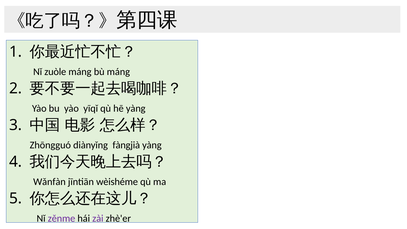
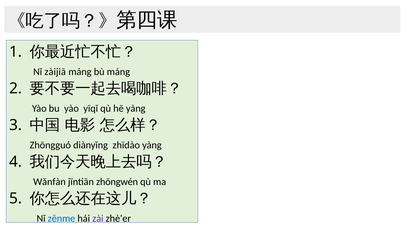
zuòle: zuòle -> zàijiā (55, 72)
fàngjià: fàngjià -> zhīdào (126, 145)
wèishéme: wèishéme -> zhōngwén (117, 182)
zěnme colour: purple -> blue (62, 218)
